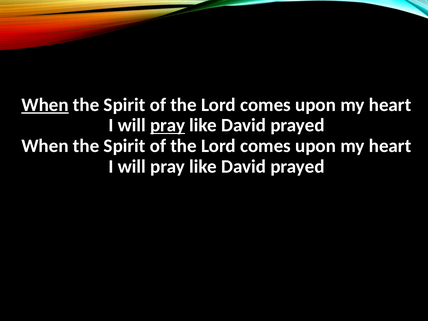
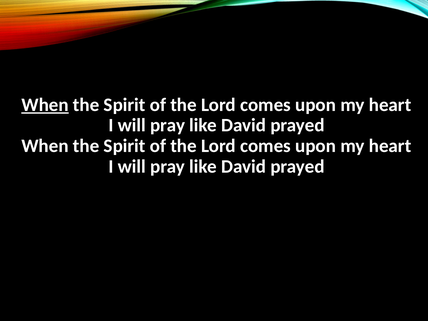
pray underline: present -> none (168, 125)
